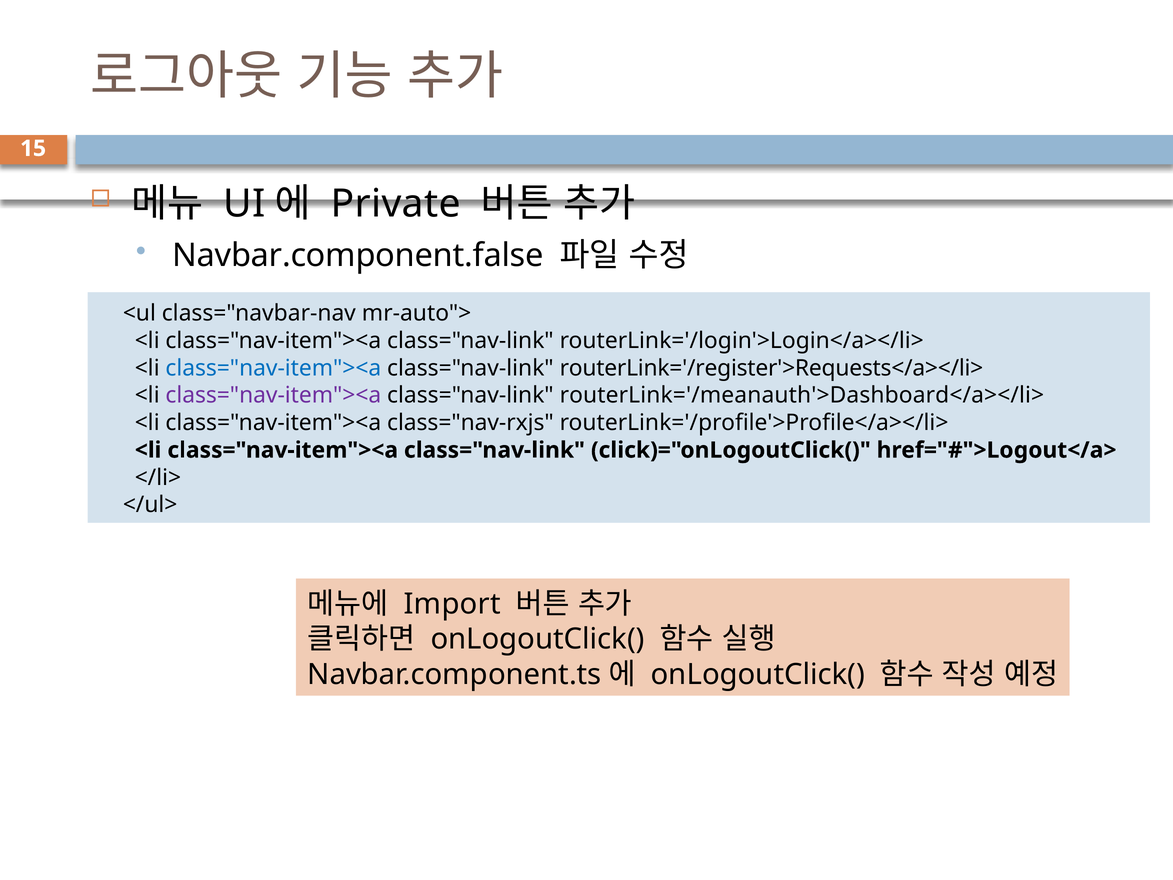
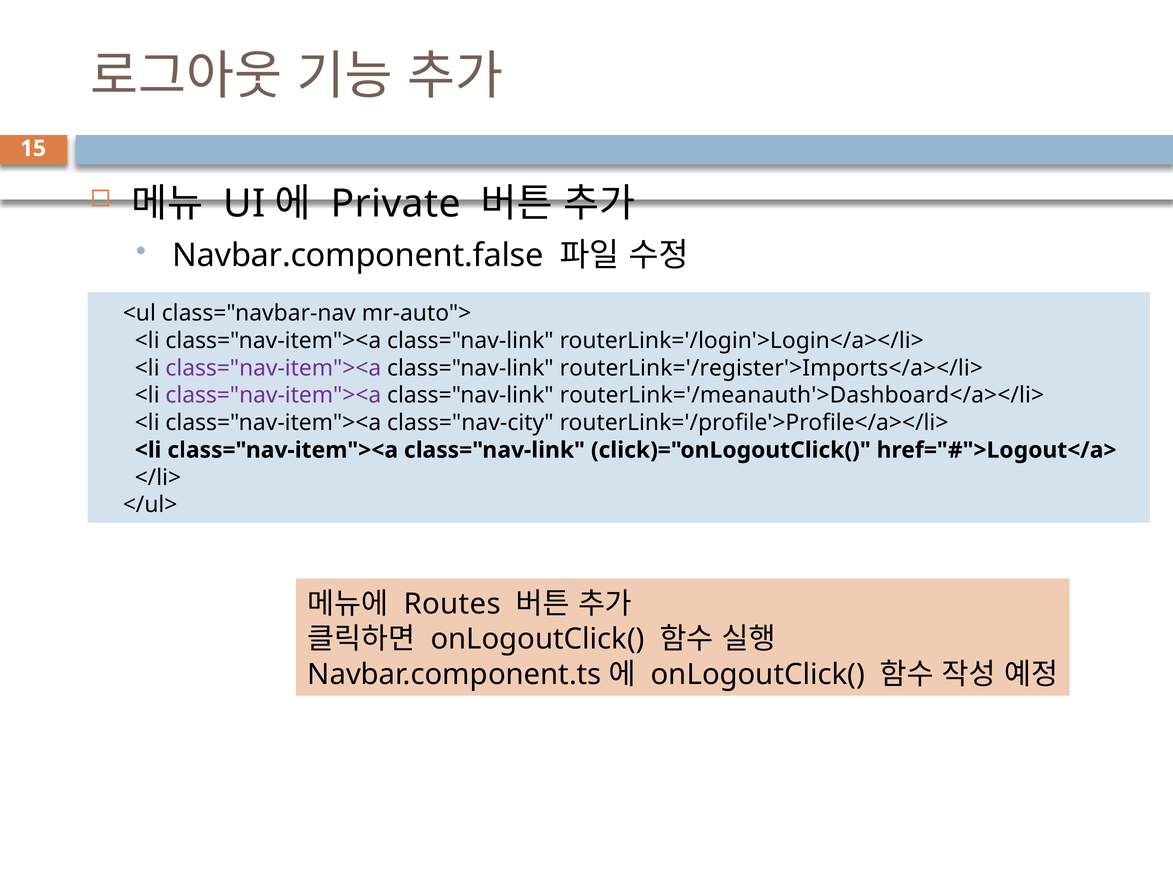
class="nav-item"><a colour: blue -> purple (273, 368)
routerLink='/register'>Requests</a></li>: routerLink='/register'>Requests</a></li> -> routerLink='/register'>Imports</a></li> (771, 368)
class="nav-rxjs: class="nav-rxjs -> class="nav-city (470, 423)
Import: Import -> Routes (452, 604)
